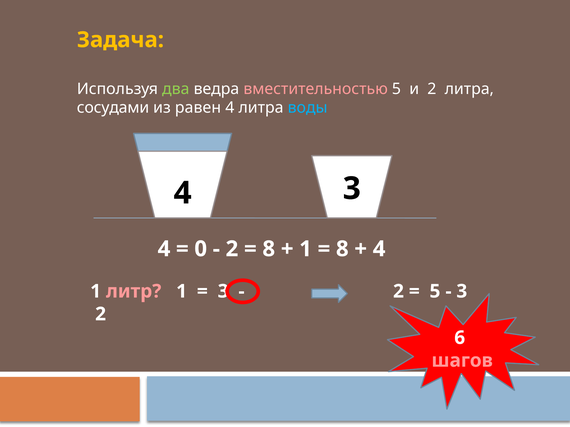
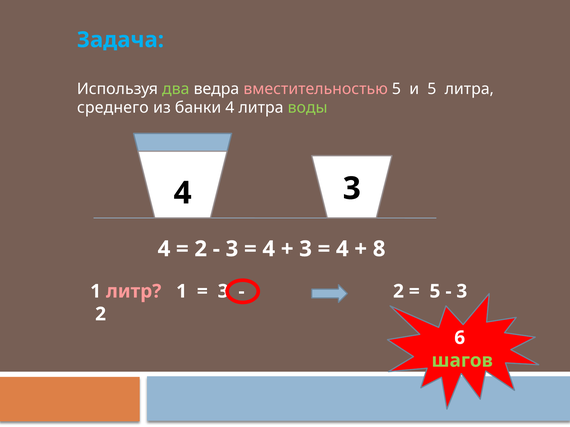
Задача colour: yellow -> light blue (120, 40)
и 2: 2 -> 5 (432, 89)
сосудами: сосудами -> среднего (113, 108)
равен: равен -> банки (198, 108)
воды colour: light blue -> light green (308, 108)
0: 0 -> 2 (201, 249)
2: 2 -> 3 (232, 249)
8: 8 -> 4 (269, 249)
1: 1 -> 3 (306, 249)
8: 8 -> 4 (342, 249)
4: 4 -> 8 (379, 249)
шагов colour: pink -> light green (462, 361)
